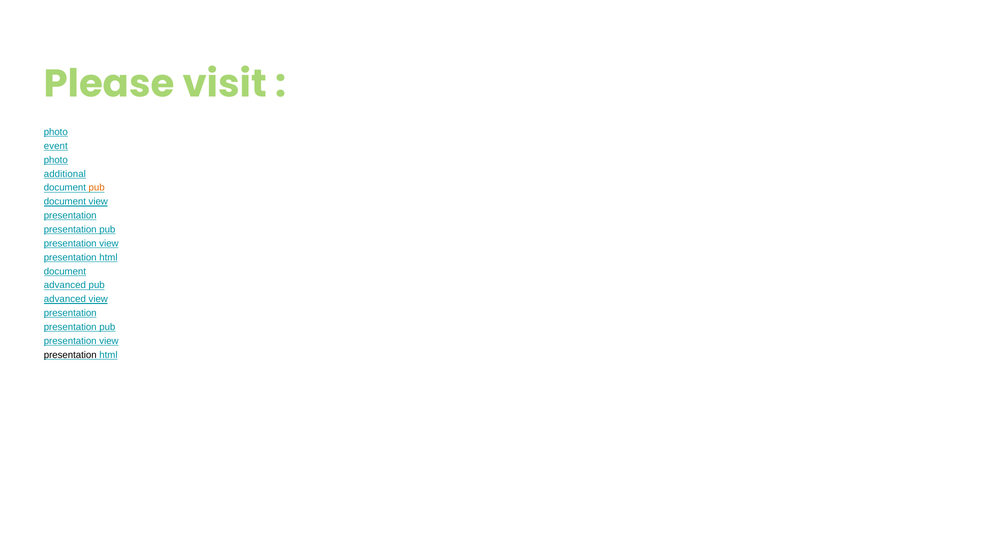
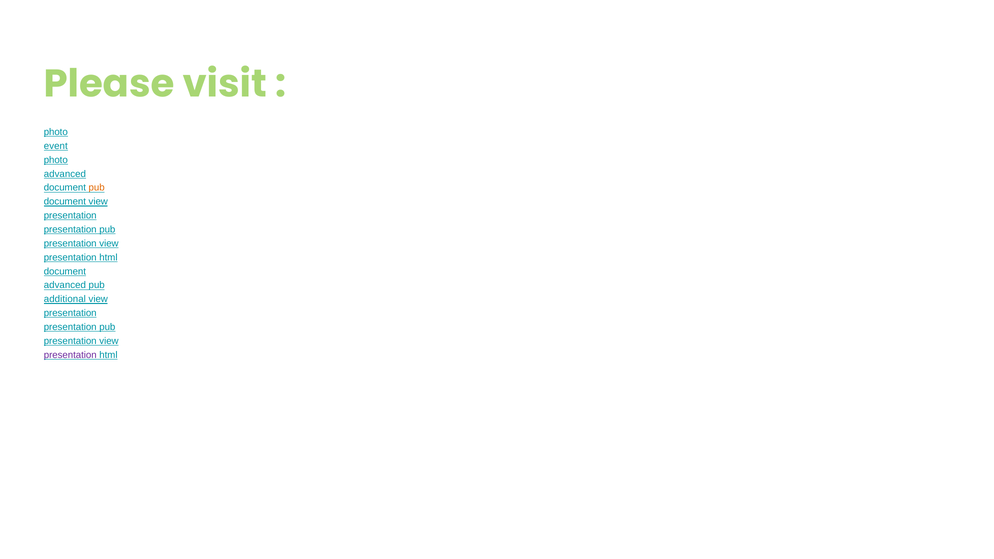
additional: additional -> advanced (65, 174)
advanced: advanced -> additional (65, 299)
presentation colour: black -> purple (70, 355)
